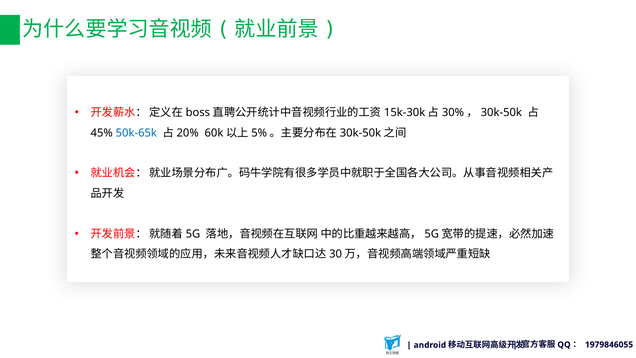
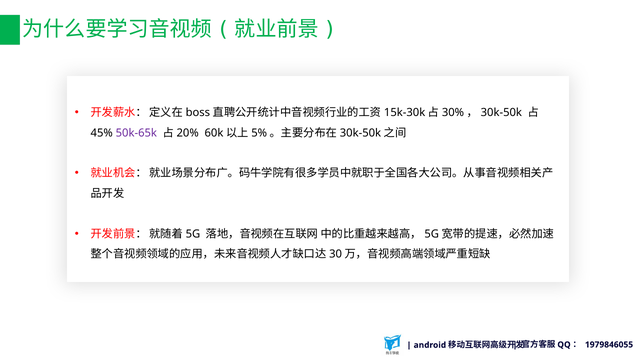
50k-65k colour: blue -> purple (136, 133)
